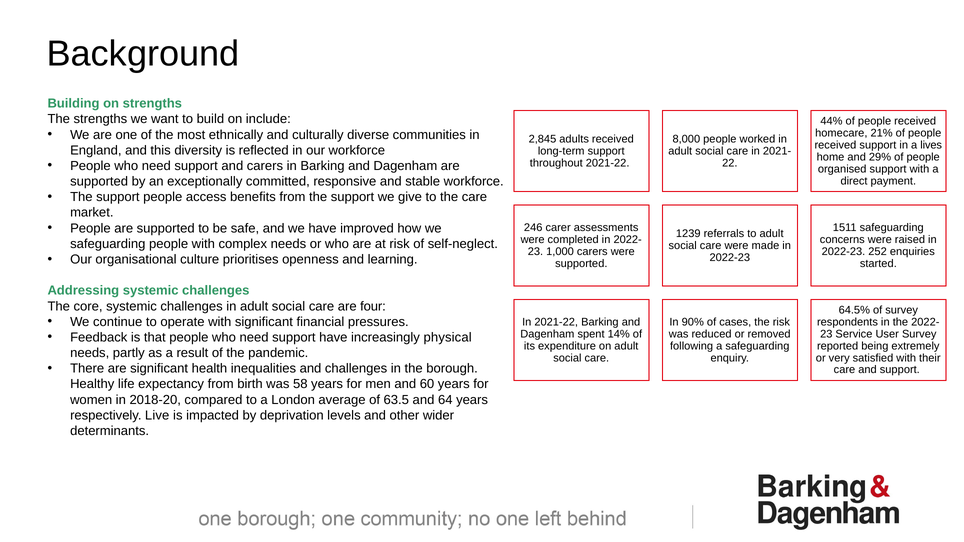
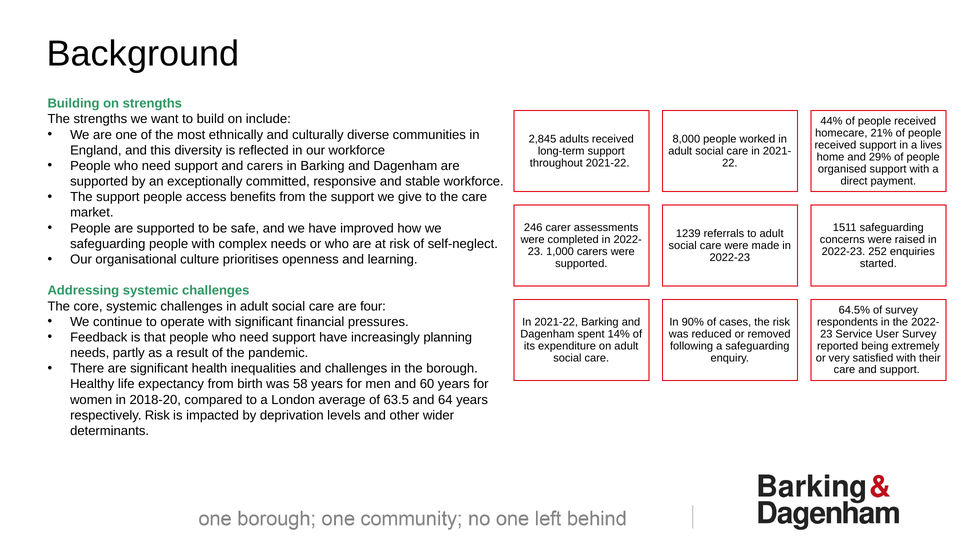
physical: physical -> planning (448, 338)
respectively Live: Live -> Risk (157, 416)
